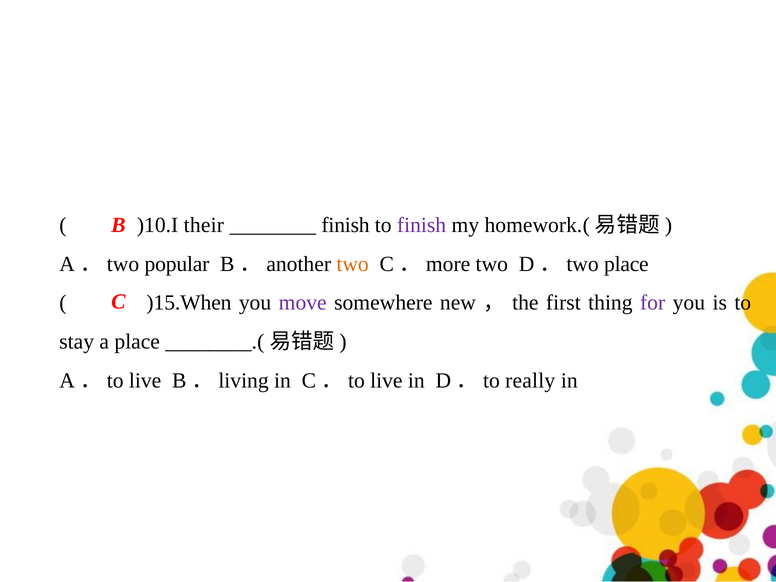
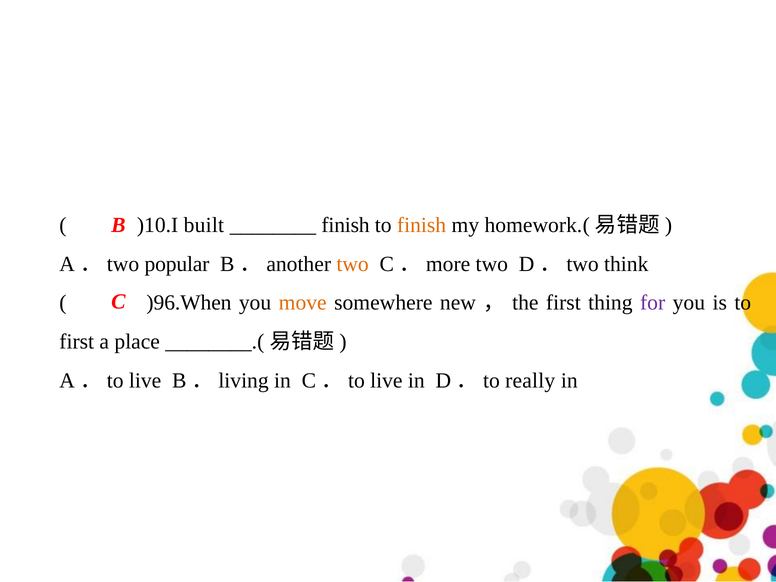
their: their -> built (204, 225)
finish colour: purple -> orange (422, 225)
D．two place: place -> think (626, 264)
)15.When: )15.When -> )96.When (189, 303)
move colour: purple -> orange (303, 303)
stay: stay -> first (77, 342)
